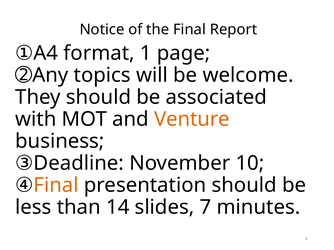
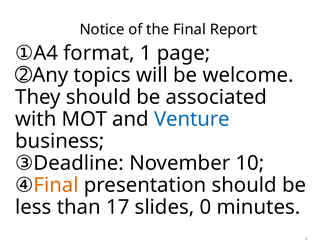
Venture colour: orange -> blue (192, 119)
14: 14 -> 17 (118, 208)
7: 7 -> 0 (205, 208)
